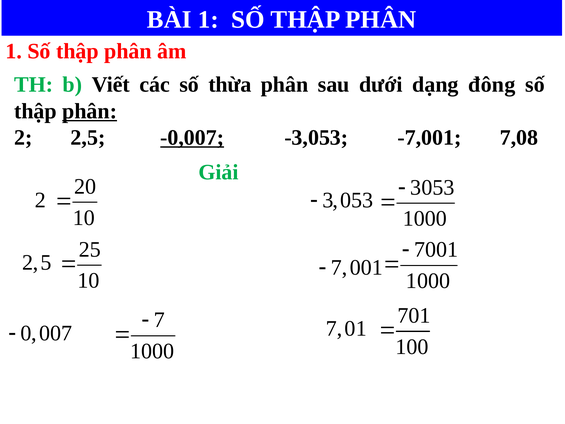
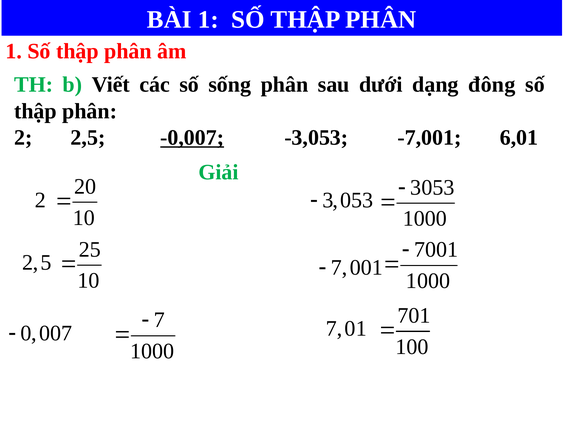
thừa: thừa -> sống (230, 85)
phân underline: present -> none (90, 111)
7,08: 7,08 -> 6,01 (519, 137)
